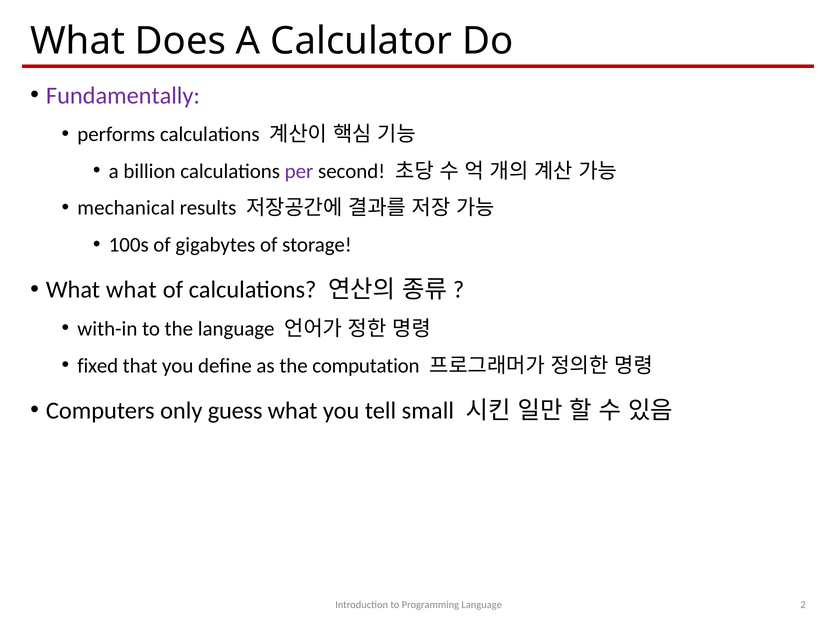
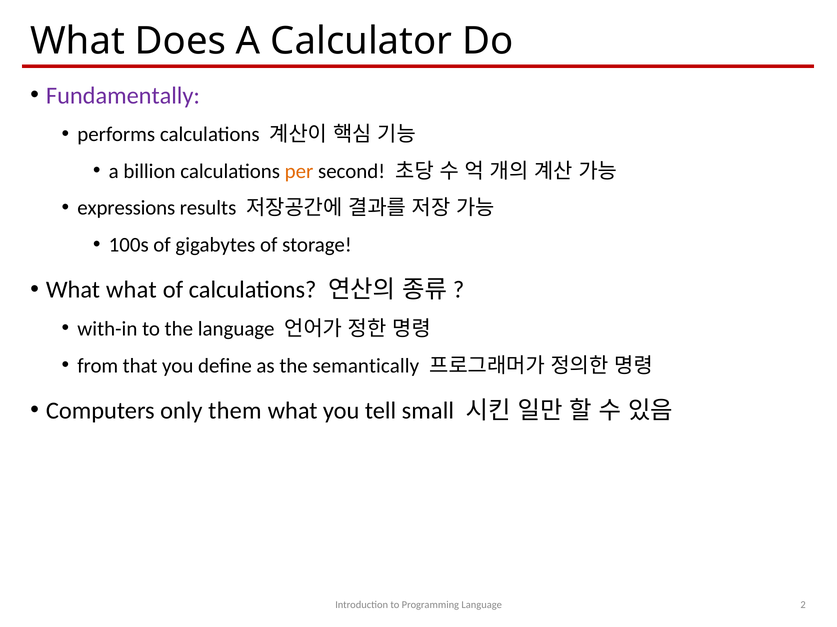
per colour: purple -> orange (299, 171)
mechanical: mechanical -> expressions (126, 208)
fixed: fixed -> from (98, 366)
computation: computation -> semantically (366, 366)
guess: guess -> them (235, 411)
